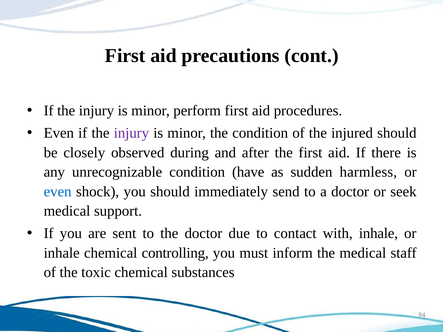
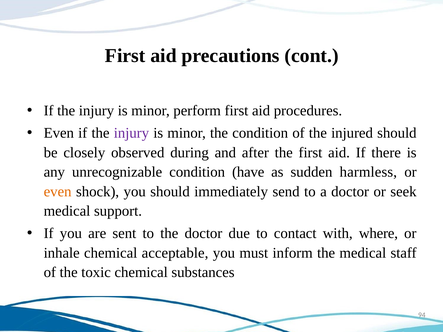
even colour: blue -> orange (58, 192)
with inhale: inhale -> where (378, 234)
controlling: controlling -> acceptable (175, 253)
